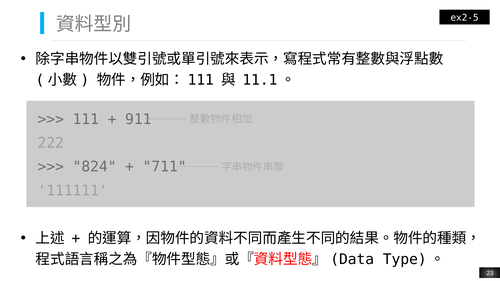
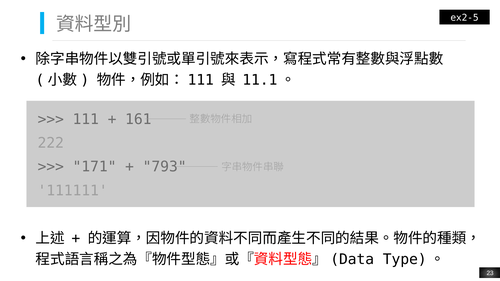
911: 911 -> 161 (138, 119)
824: 824 -> 171 (95, 167)
711: 711 -> 793 (165, 167)
